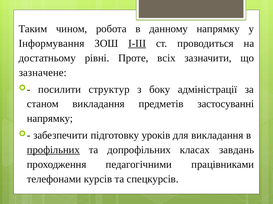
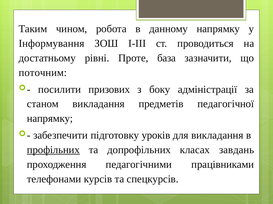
І-ІІІ underline: present -> none (137, 44)
всіх: всіх -> база (167, 58)
зазначене: зазначене -> поточним (43, 73)
структур: структур -> призових (109, 90)
застосуванні: застосуванні -> педагогічної (226, 104)
